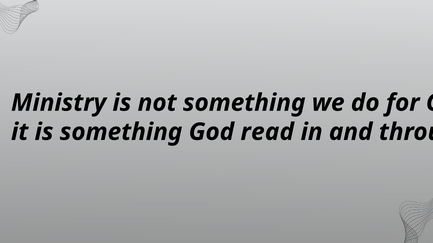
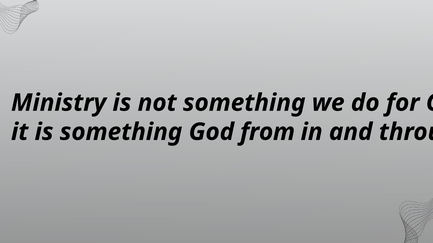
read: read -> from (268, 132)
